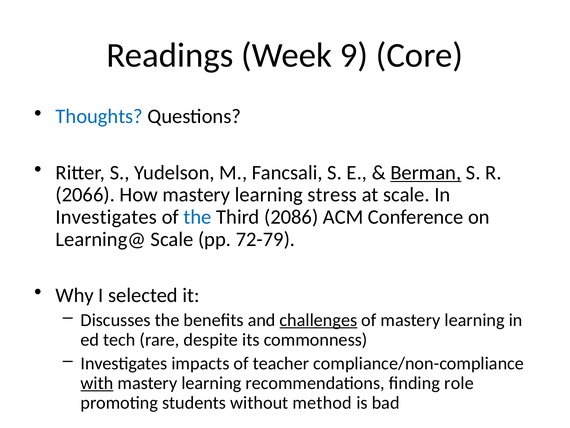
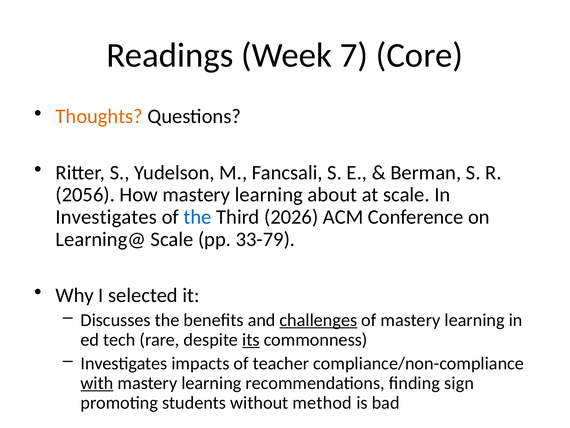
9: 9 -> 7 (354, 55)
Thoughts colour: blue -> orange (99, 116)
Berman underline: present -> none (426, 172)
2066: 2066 -> 2056 (85, 195)
stress: stress -> about (332, 195)
2086: 2086 -> 2026 (291, 217)
72-79: 72-79 -> 33-79 (265, 239)
its underline: none -> present (251, 339)
role: role -> sign (459, 383)
